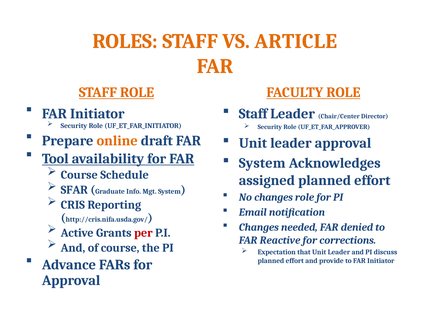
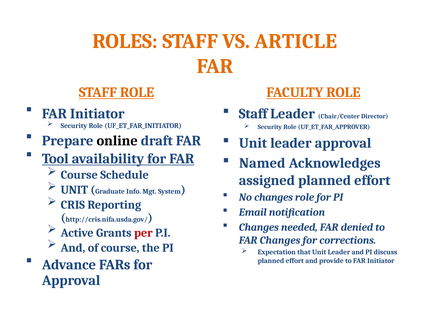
online colour: orange -> black (117, 141)
System: System -> Named (262, 163)
SFAR: SFAR -> UNIT (74, 190)
FAR Reactive: Reactive -> Changes (280, 241)
